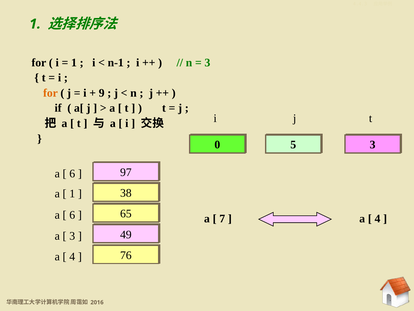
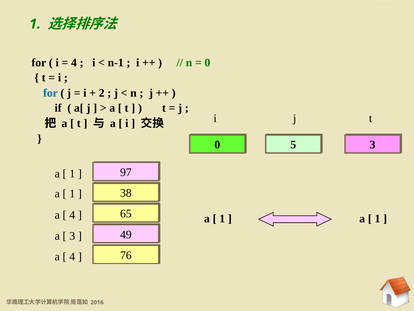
1: 1 -> 4 (74, 62)
3: 3 -> 0 (207, 62)
for colour: orange -> blue (50, 93)
9: 9 -> 2 (102, 93)
6: 6 -> 1 (72, 173)
6: 6 -> 4 (72, 215)
7: 7 -> 1 (222, 218)
4: 4 -> 1 (378, 218)
